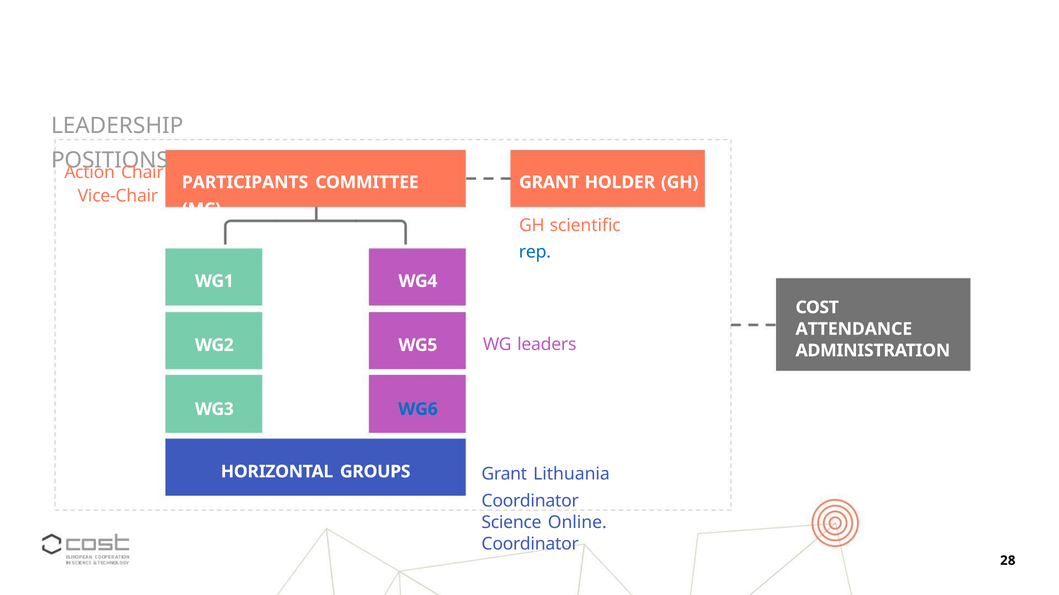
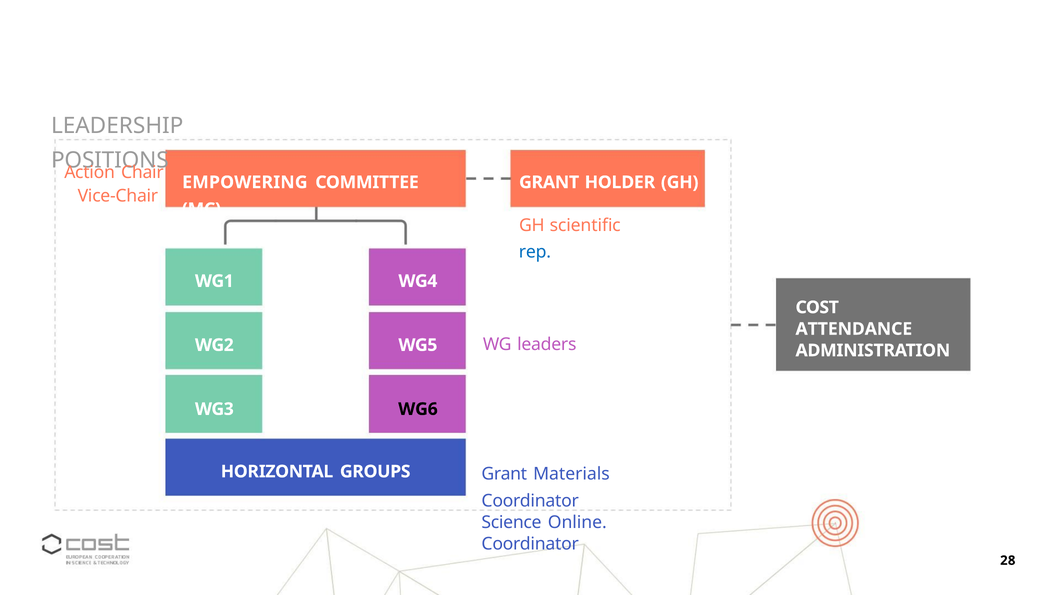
PARTICIPANTS: PARTICIPANTS -> EMPOWERING (245, 183)
WG6 colour: blue -> black (418, 410)
Lithuania: Lithuania -> Materials (571, 474)
